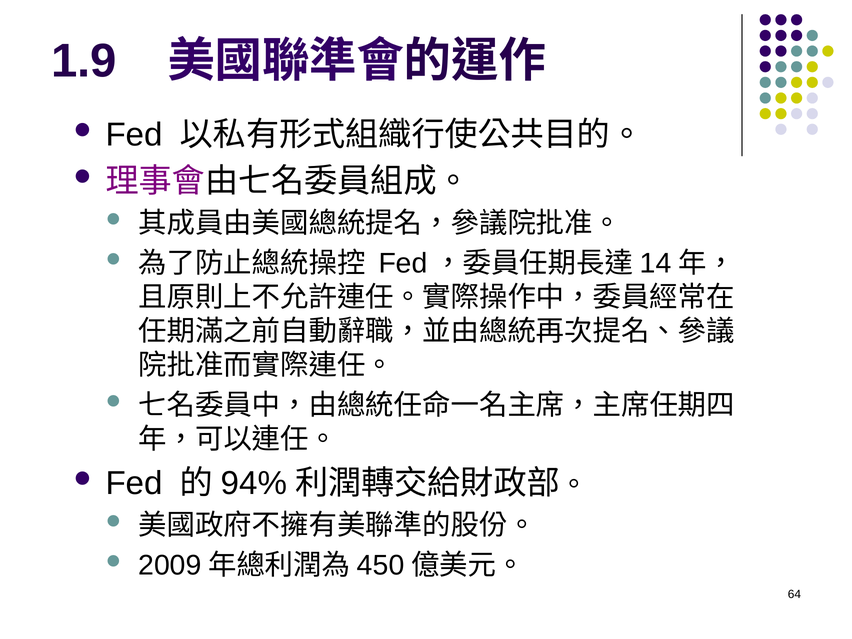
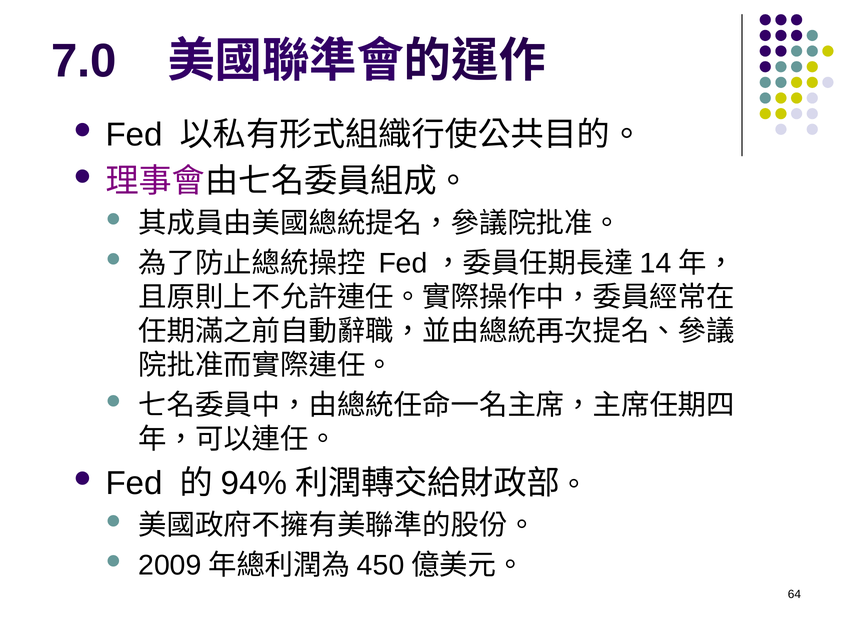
1.9: 1.9 -> 7.0 (84, 61)
